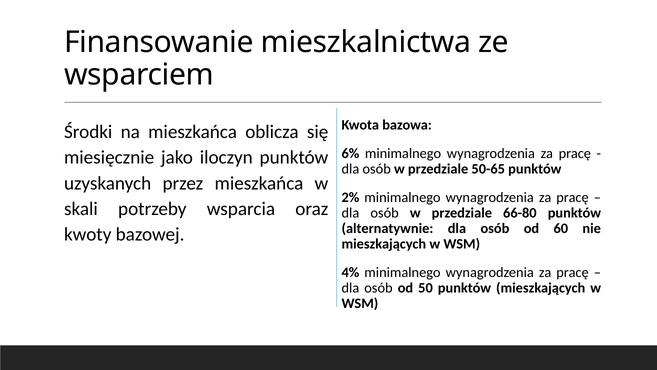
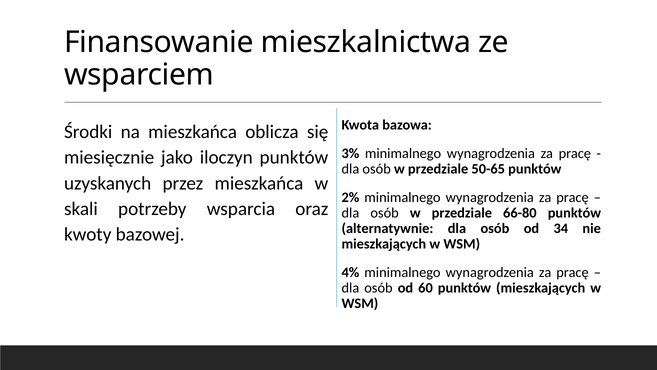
6%: 6% -> 3% (350, 153)
60: 60 -> 34 (561, 228)
50: 50 -> 60 (426, 288)
